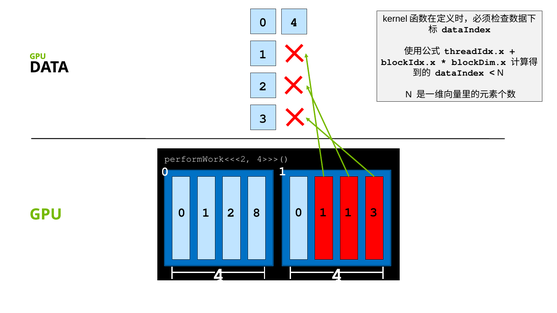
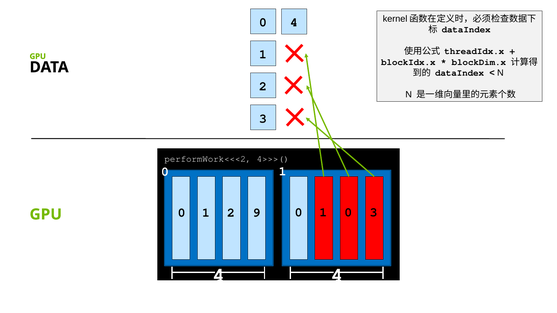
8: 8 -> 9 (257, 213)
1 1: 1 -> 0 (348, 213)
